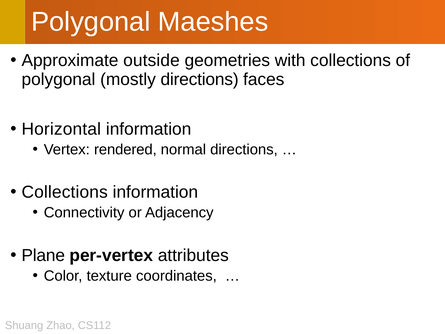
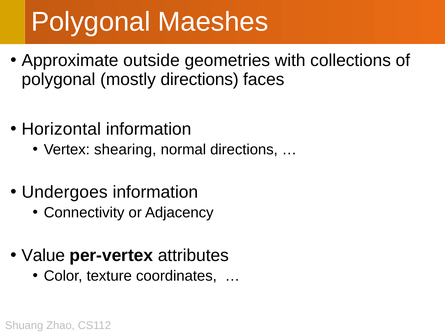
rendered: rendered -> shearing (125, 149)
Collections: Collections -> Undergoes (65, 192)
Plane: Plane -> Value (43, 255)
